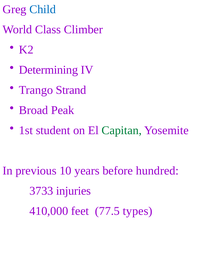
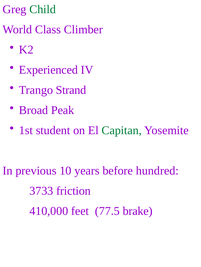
Child colour: blue -> green (43, 9)
Determining: Determining -> Experienced (48, 70)
injuries: injuries -> friction (73, 192)
types: types -> brake (138, 212)
